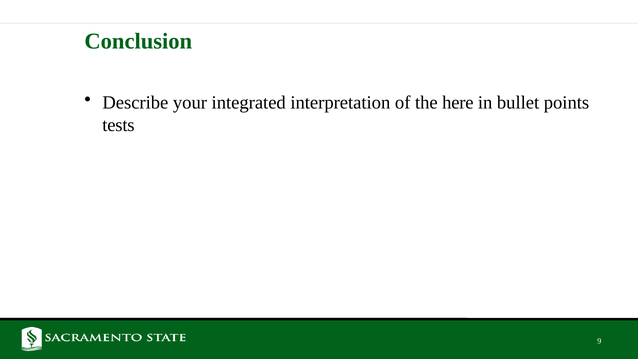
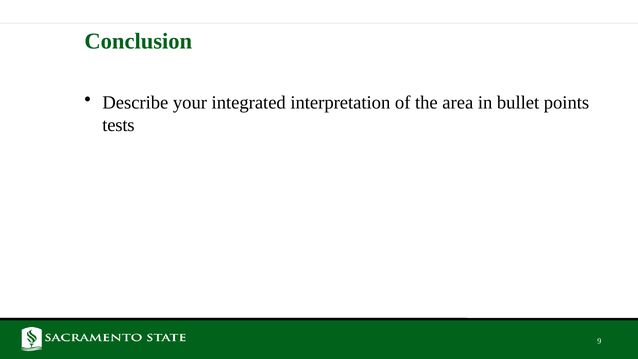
here: here -> area (458, 103)
